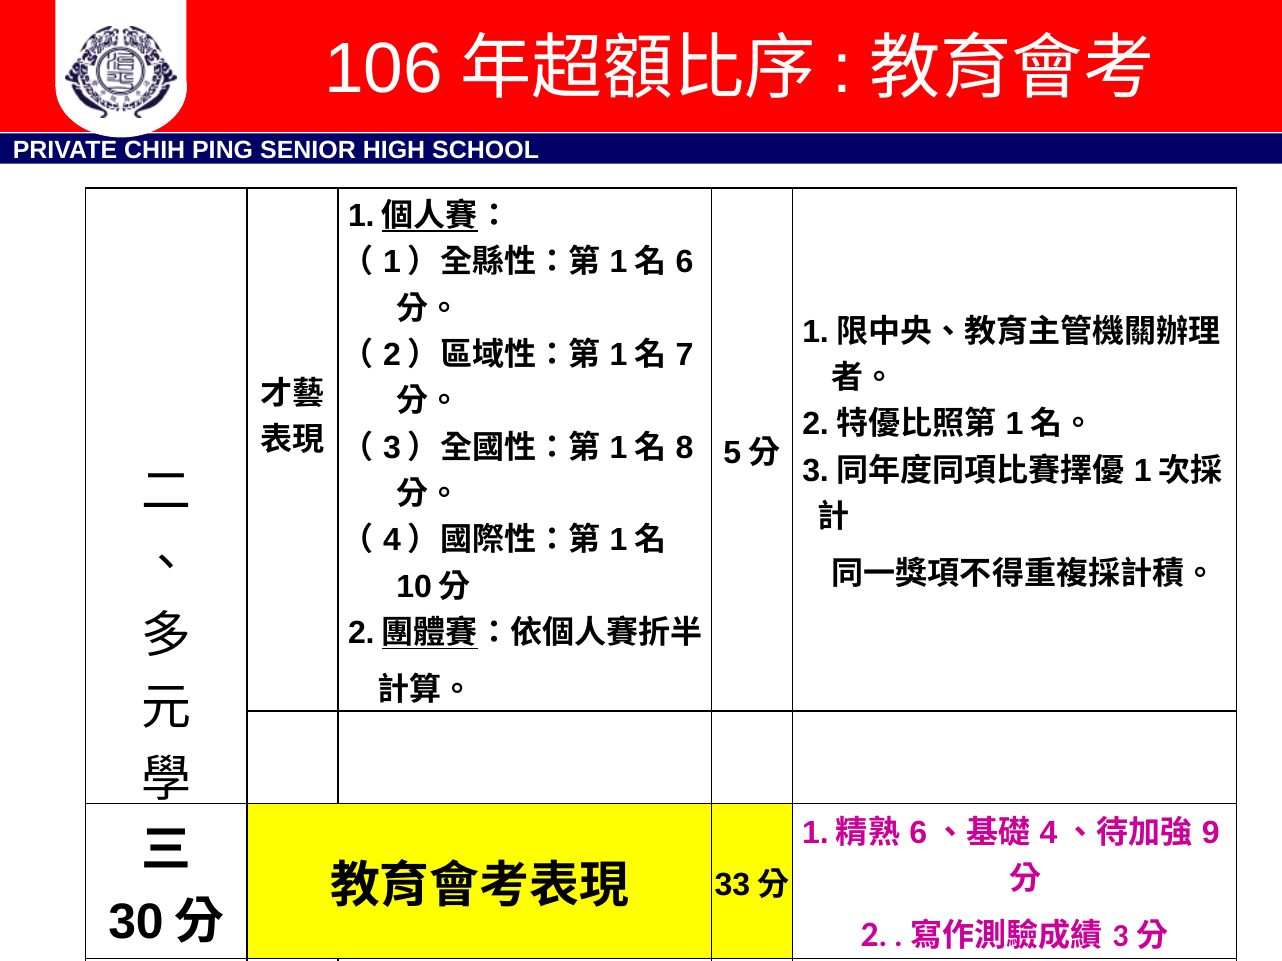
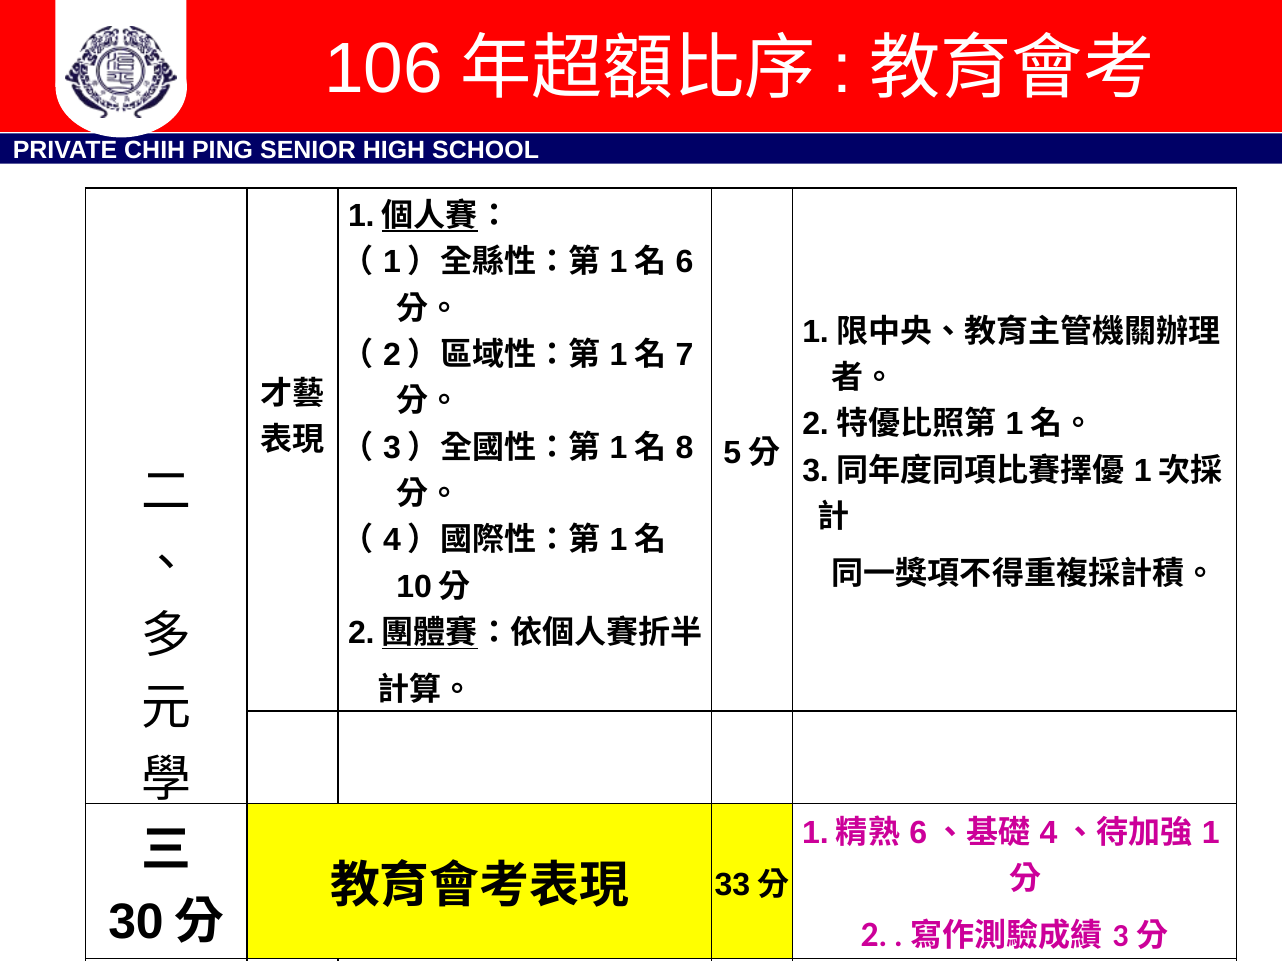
9: 9 -> 1 (1211, 833)
